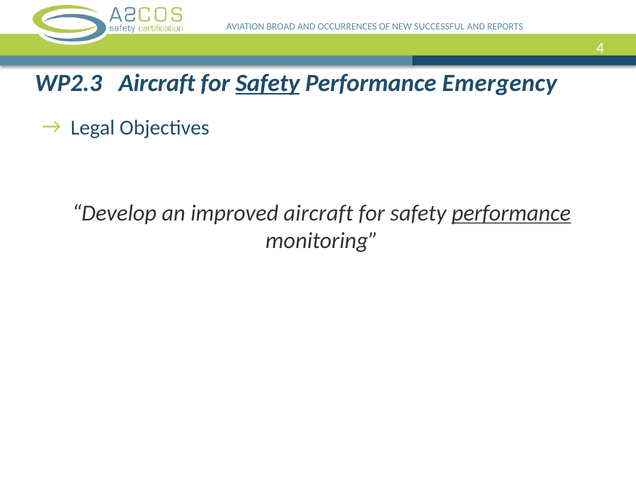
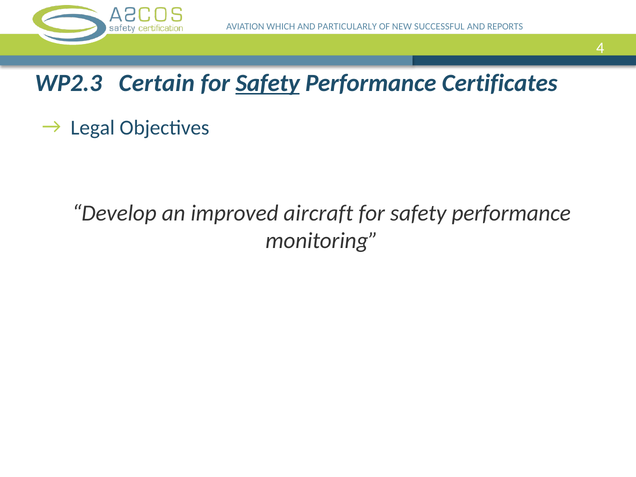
BROAD: BROAD -> WHICH (281, 27)
OCCURRENCES: OCCURRENCES -> PARTICULARLY (347, 27)
WP2.3 Aircraft: Aircraft -> Certain (157, 83)
Emergency: Emergency -> Certificates (500, 83)
performance underline: present -> none (511, 213)
